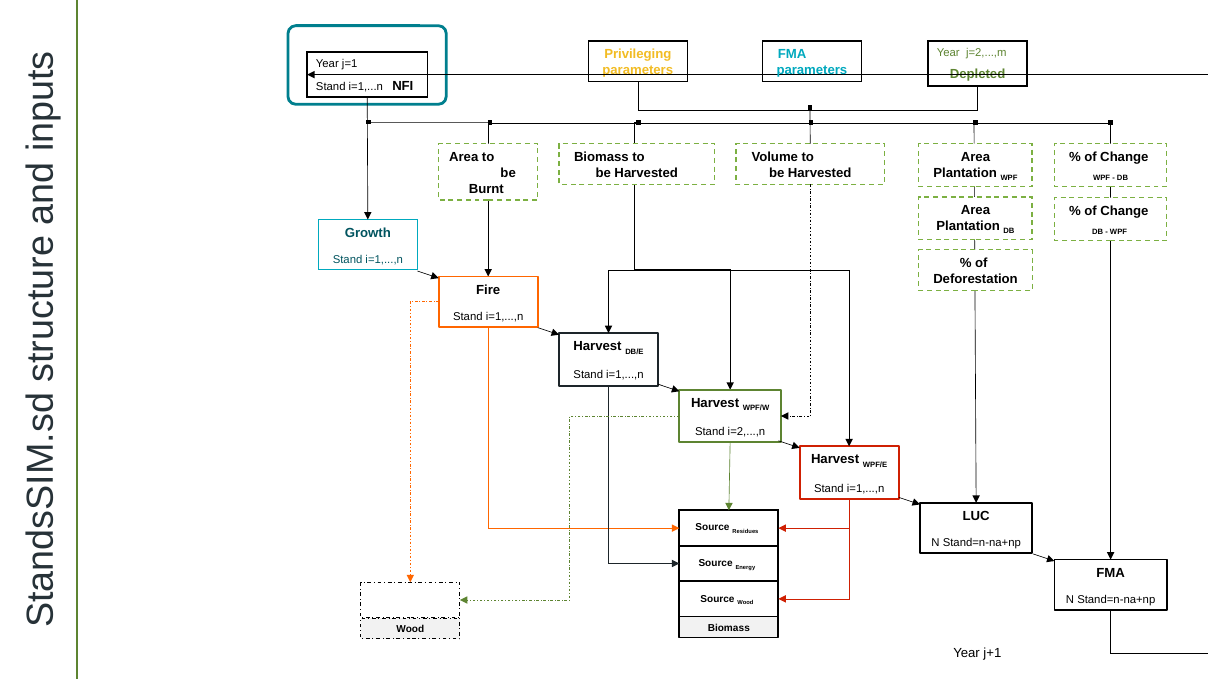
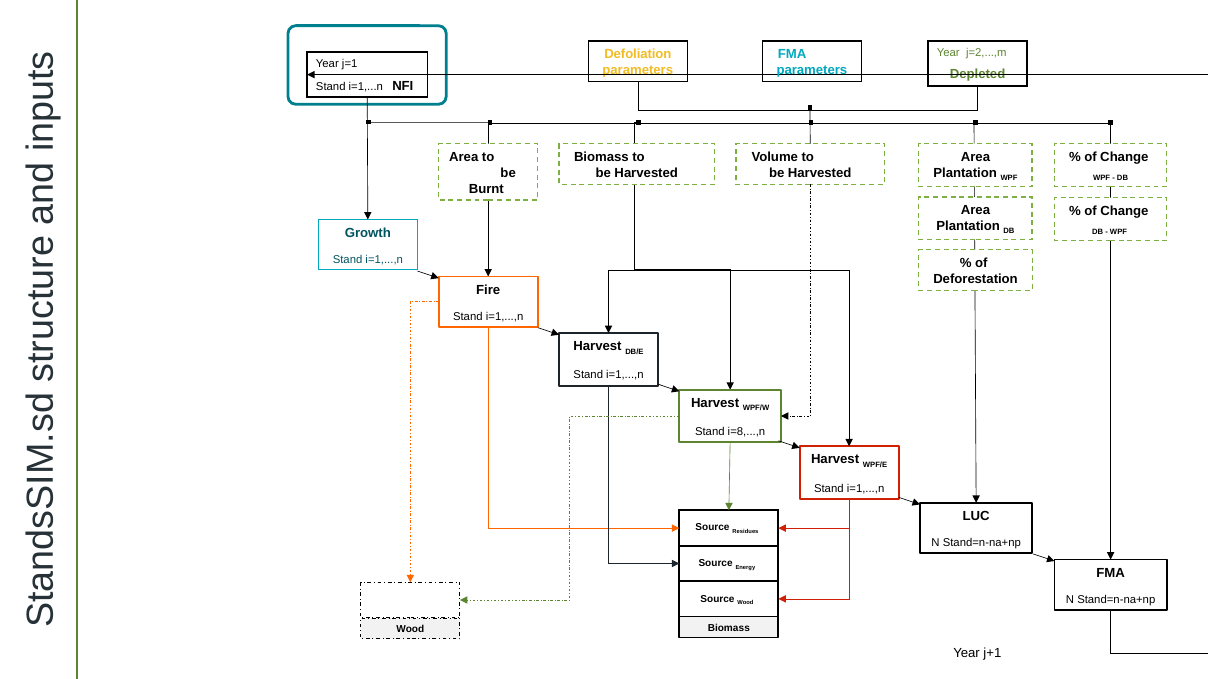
Privileging: Privileging -> Defoliation (638, 54)
i=2,...,n: i=2,...,n -> i=8,...,n (747, 432)
